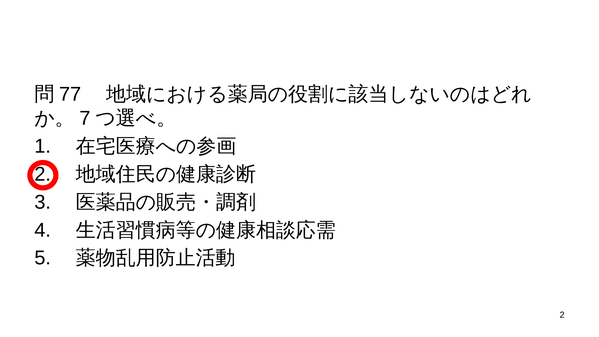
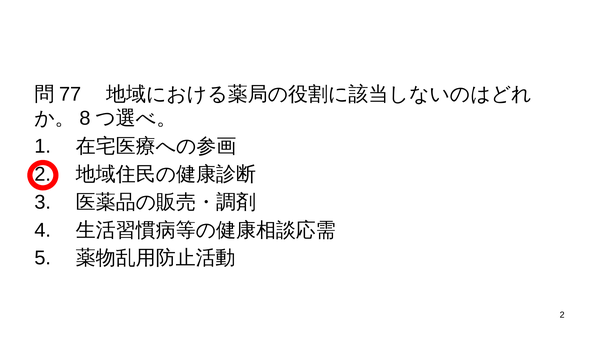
7: 7 -> 8 (85, 118)
